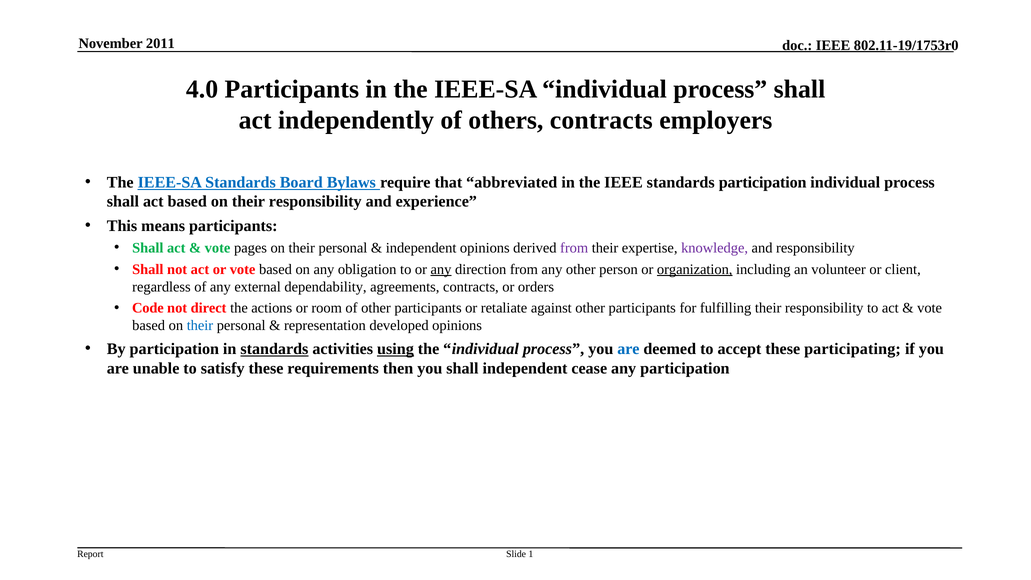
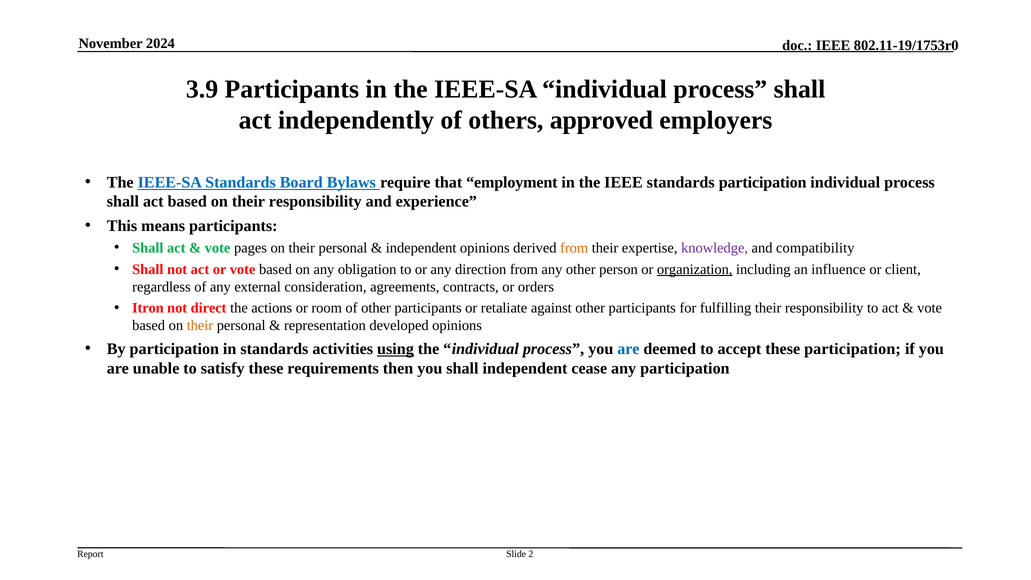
2011: 2011 -> 2024 (160, 44)
4.0: 4.0 -> 3.9 (202, 89)
others contracts: contracts -> approved (601, 120)
abbreviated: abbreviated -> employment (512, 182)
from colour: purple -> orange (574, 248)
and responsibility: responsibility -> compatibility (815, 248)
any underline: present -> none (441, 269)
volunteer: volunteer -> influence (839, 269)
dependability: dependability -> consideration (325, 287)
Code: Code -> Itron (148, 308)
their colour: blue -> orange (200, 326)
standards underline: present -> none (274, 349)
these participating: participating -> participation (852, 349)
1: 1 -> 2 (531, 554)
